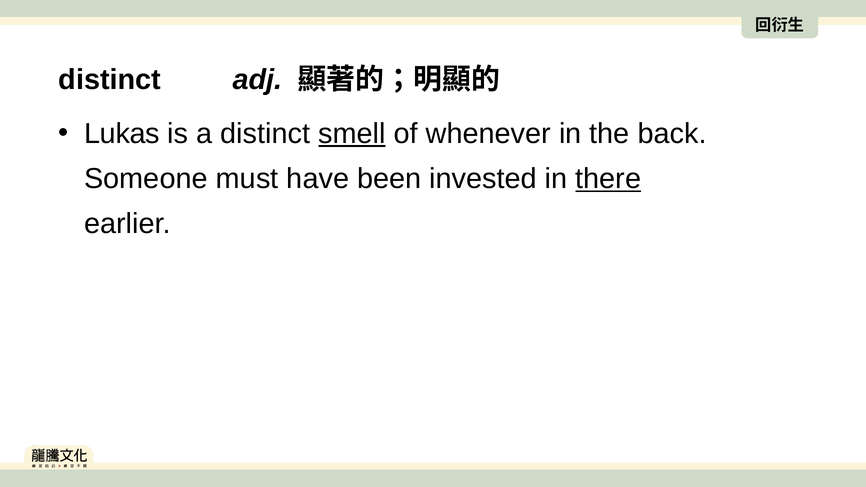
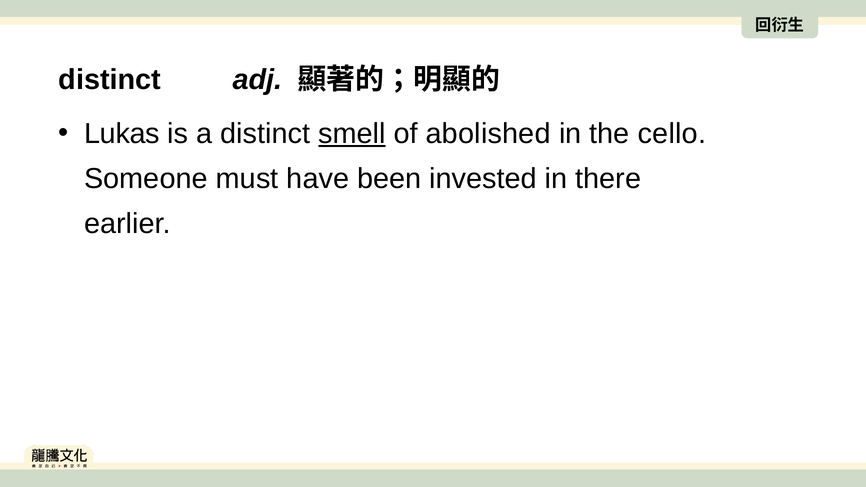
whenever: whenever -> abolished (488, 134)
back: back -> cello (672, 134)
there underline: present -> none (608, 179)
